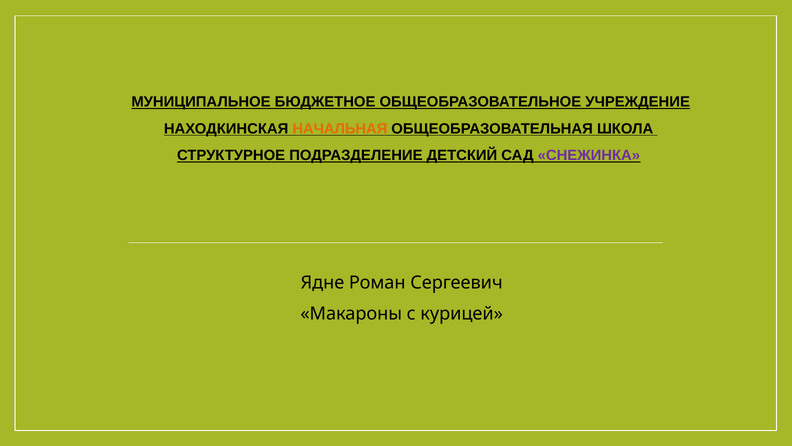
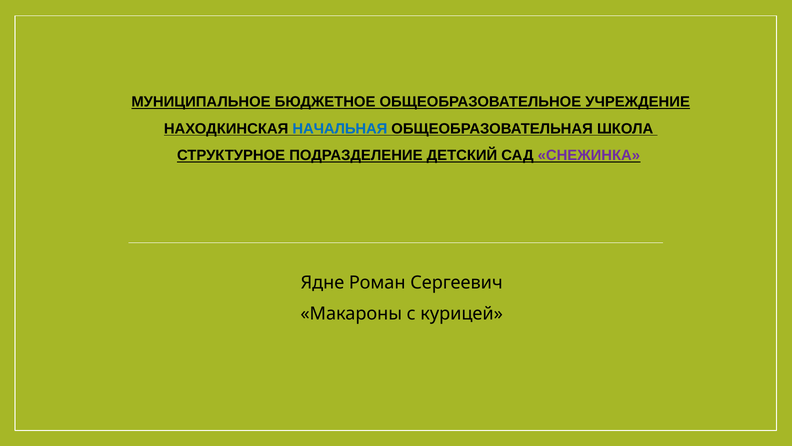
НАЧАЛЬНАЯ colour: orange -> blue (340, 128)
